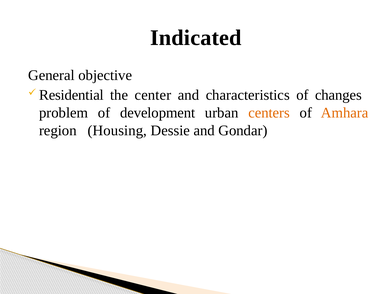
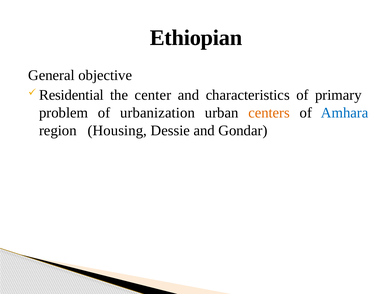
Indicated: Indicated -> Ethiopian (196, 38)
changes: changes -> primary (338, 95)
development: development -> urbanization (158, 113)
Amhara colour: orange -> blue (345, 113)
